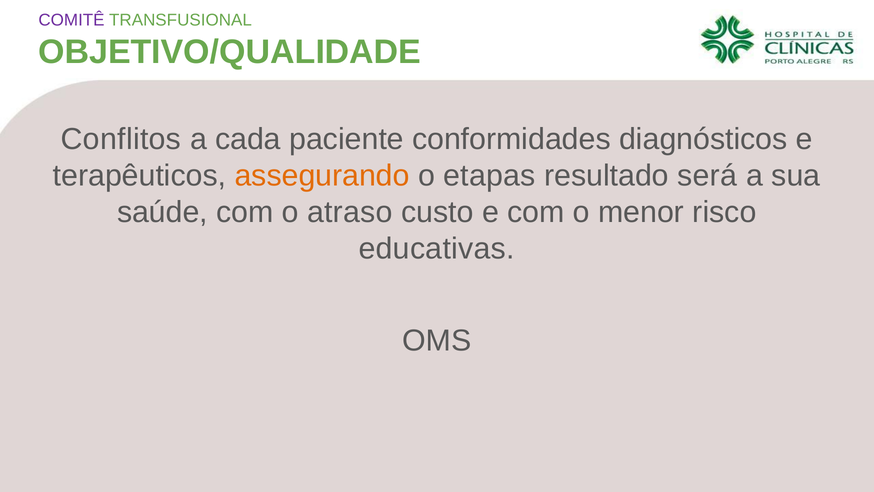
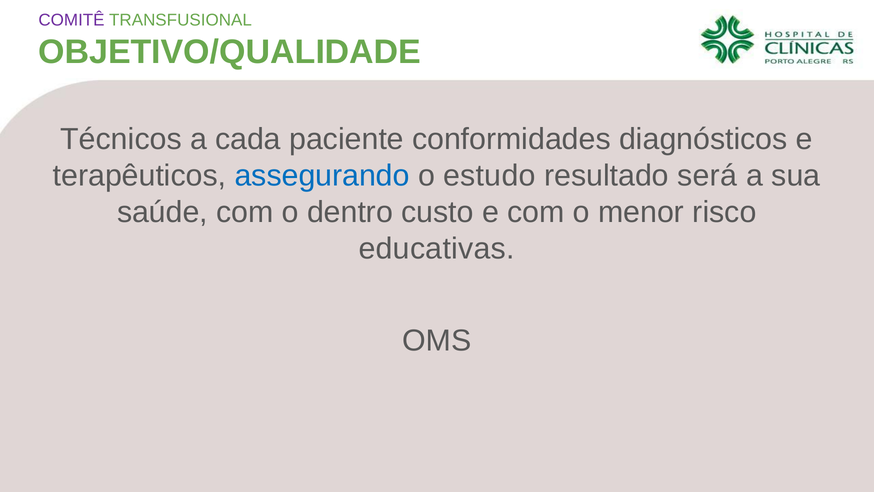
Conflitos: Conflitos -> Técnicos (121, 139)
assegurando colour: orange -> blue (322, 176)
etapas: etapas -> estudo (489, 176)
atraso: atraso -> dentro (350, 212)
